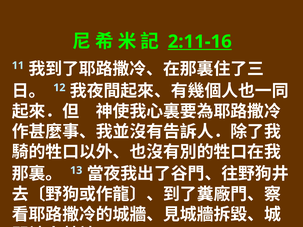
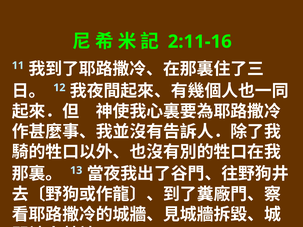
2:11-16 underline: present -> none (200, 42)
